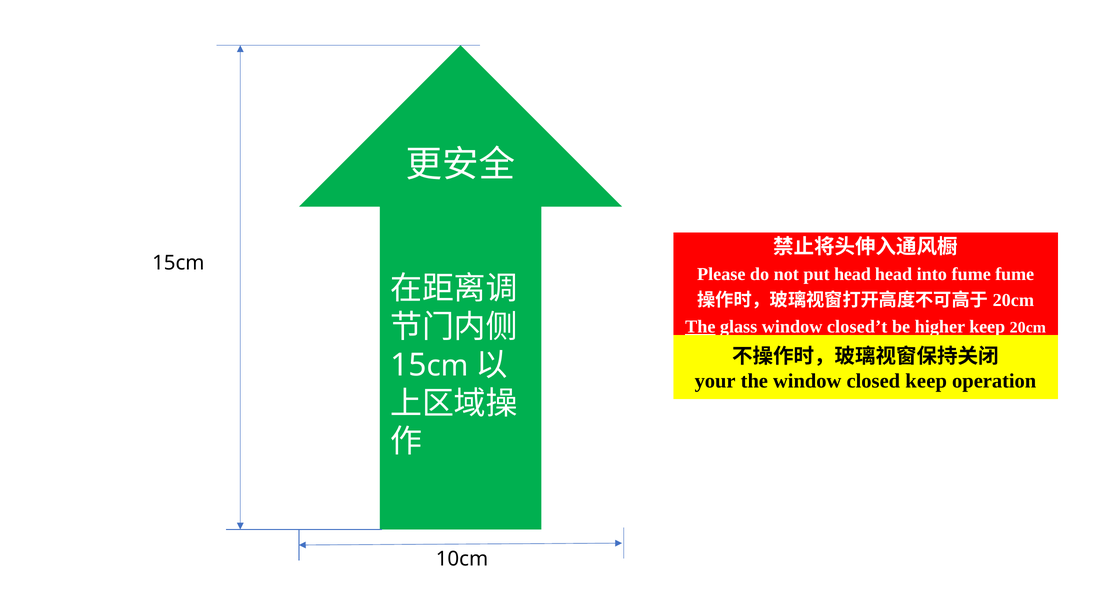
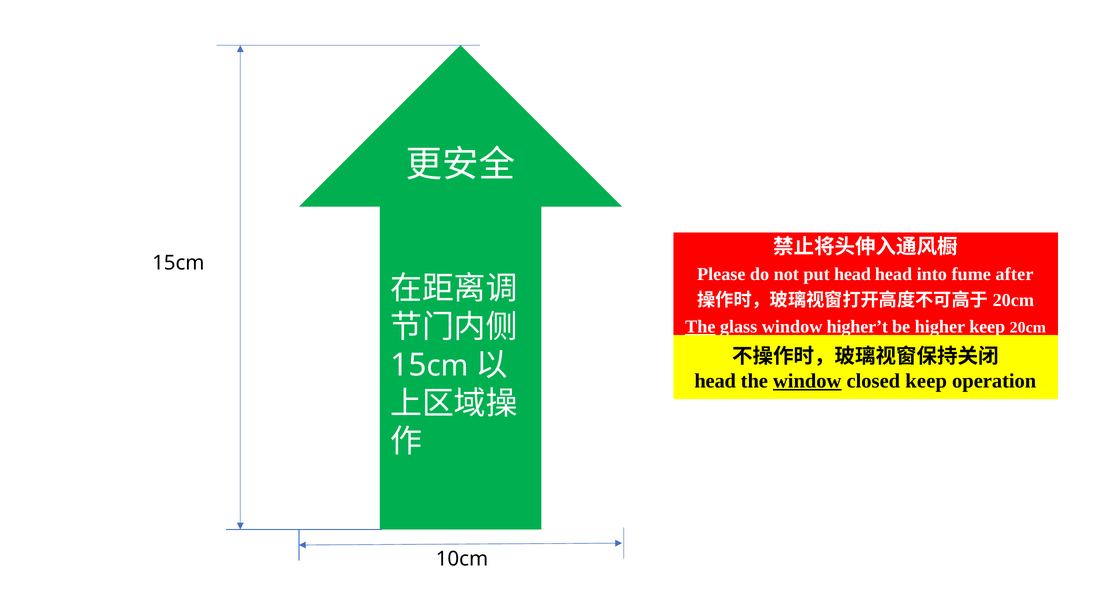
fume fume: fume -> after (1015, 274)
closed’t: closed’t -> higher’t (857, 327)
your: your -> head (715, 381)
window underline: none -> present (807, 381)
